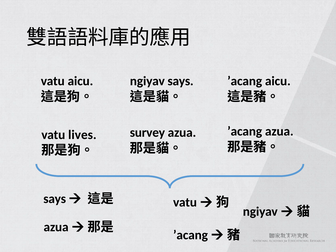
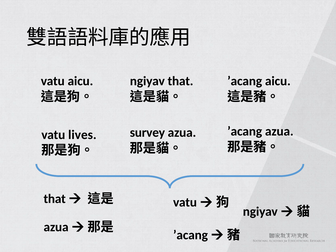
ngiyav says: says -> that (181, 81)
says: says -> that (55, 199)
